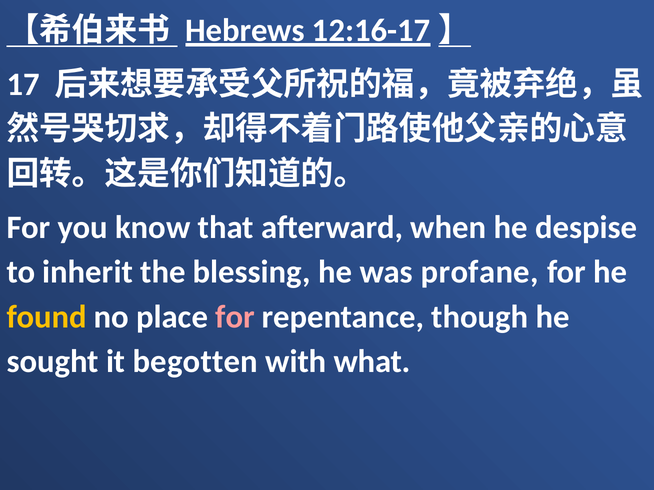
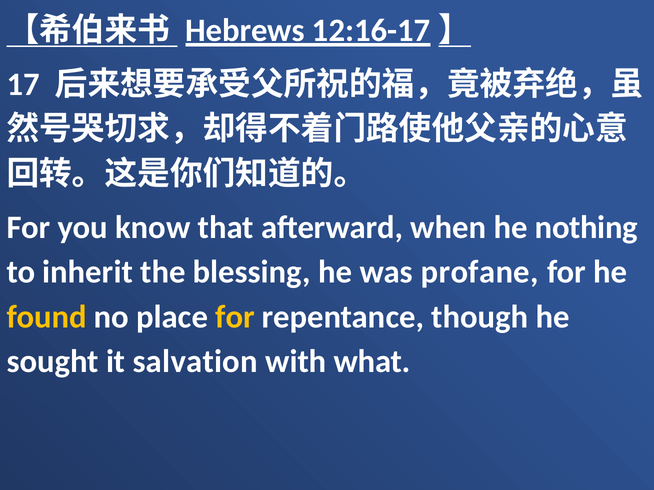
despise: despise -> nothing (586, 228)
for colour: pink -> yellow (235, 317)
begotten: begotten -> salvation (195, 362)
